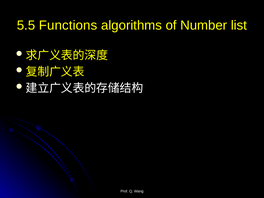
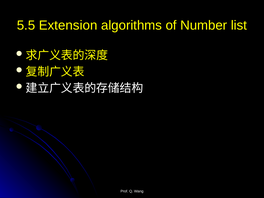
Functions: Functions -> Extension (68, 25)
